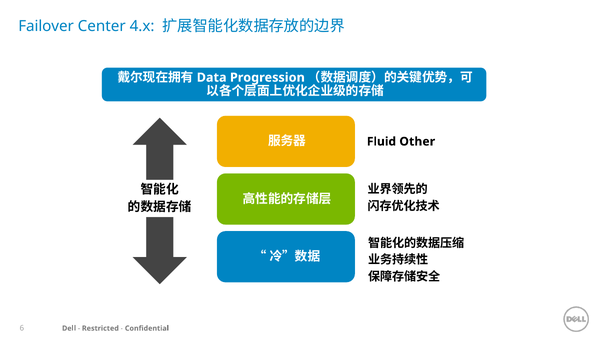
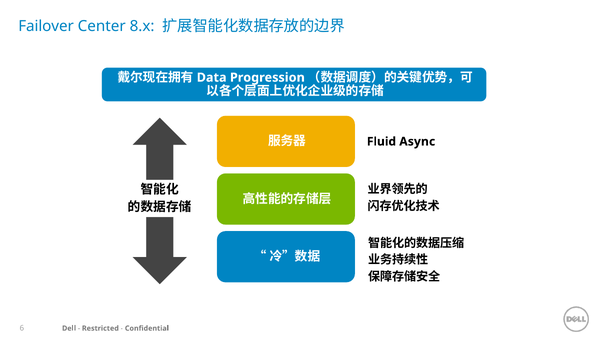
4.x: 4.x -> 8.x (142, 26)
Other: Other -> Async (417, 141)
